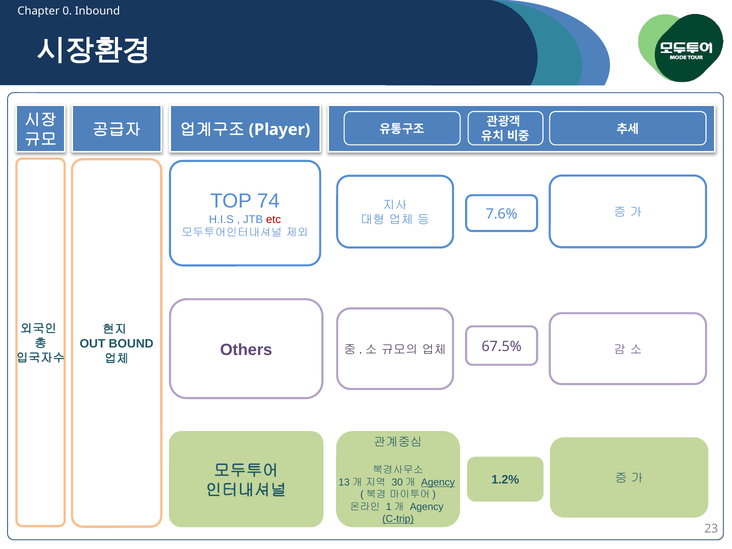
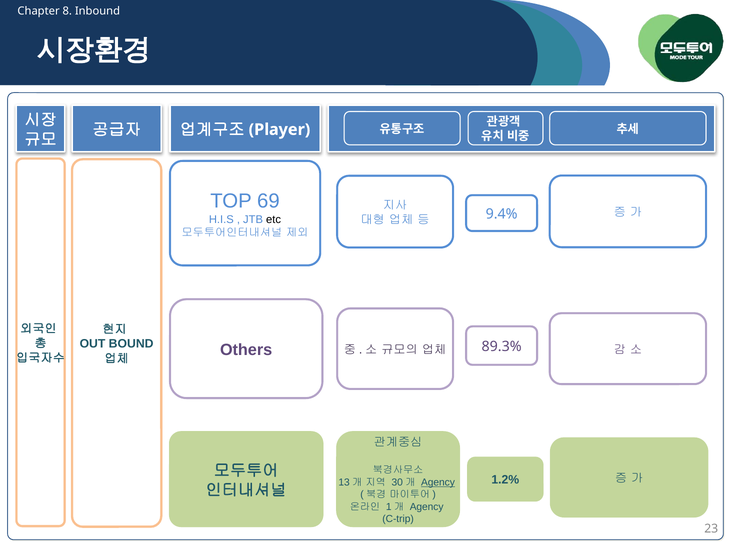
0: 0 -> 8 (67, 11)
74: 74 -> 69 (268, 201)
etc colour: red -> black (274, 219)
7.6%: 7.6% -> 9.4% (502, 214)
67.5%: 67.5% -> 89.3% (502, 347)
C-trip underline: present -> none (398, 519)
